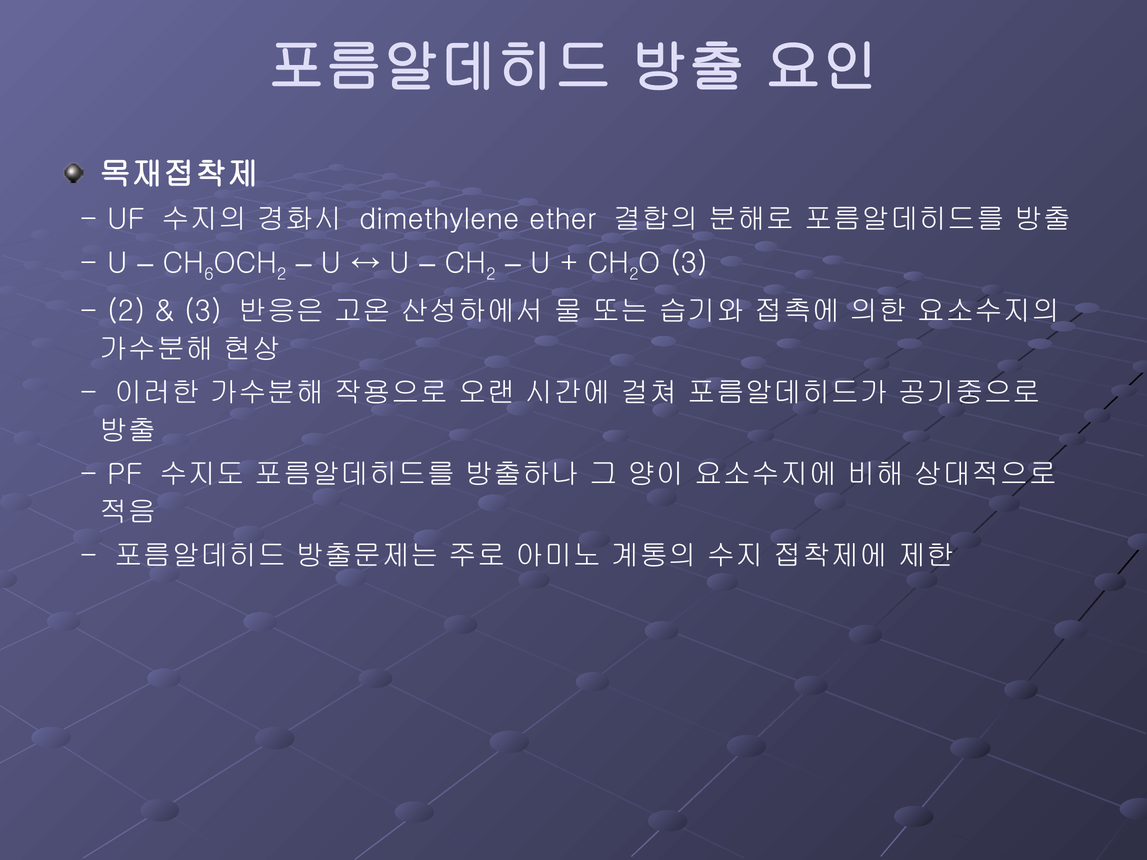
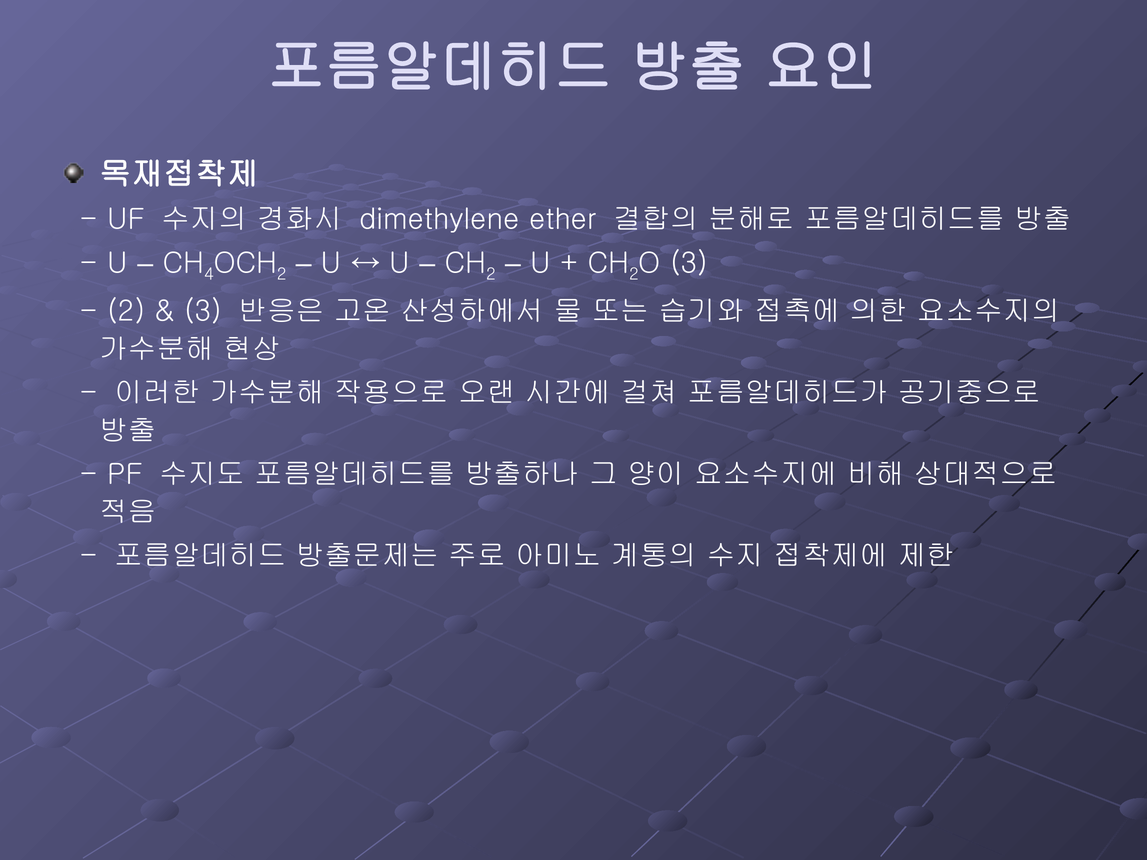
6: 6 -> 4 (209, 274)
